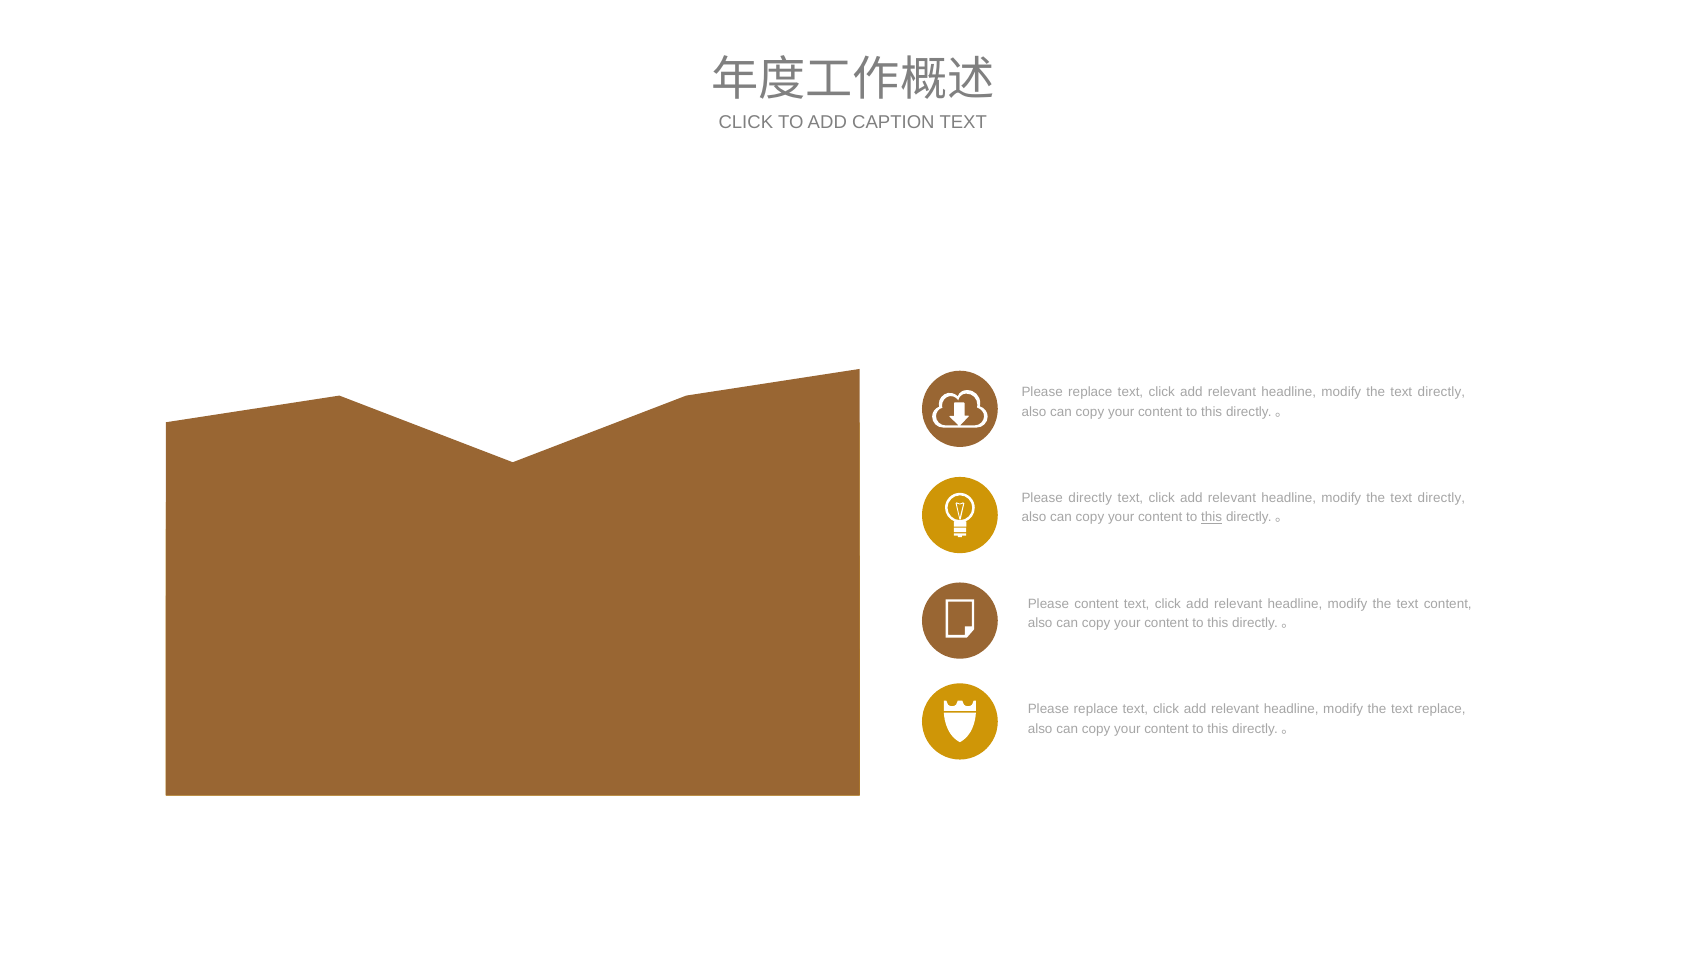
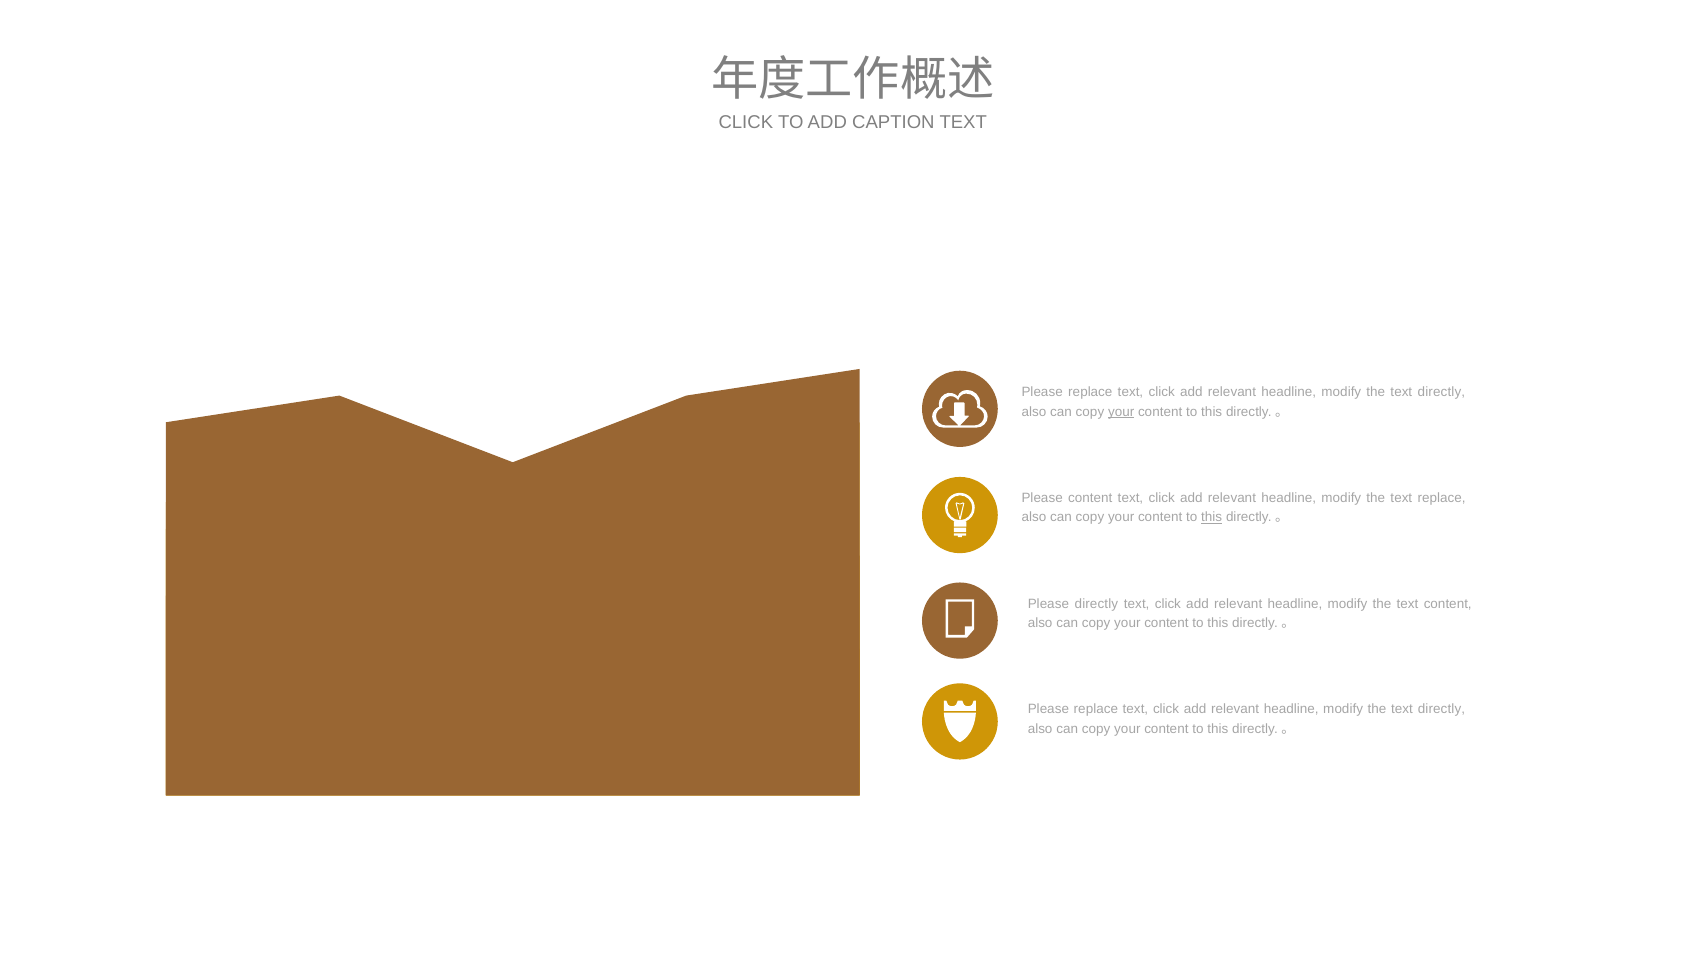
your underline: none -> present (1121, 412)
Please directly: directly -> content (1090, 498)
directly: directly -> replace (1442, 498)
Please content: content -> directly (1096, 604)
replace: replace -> directly (1441, 709)
